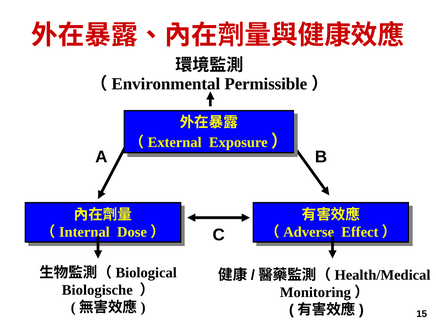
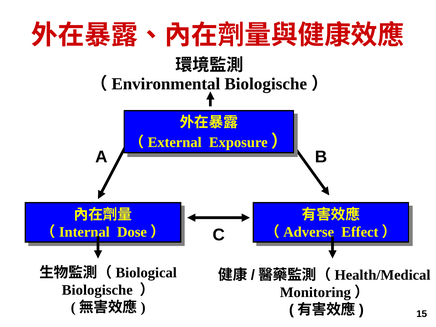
Permissible: Permissible -> Biologische (266, 84)
